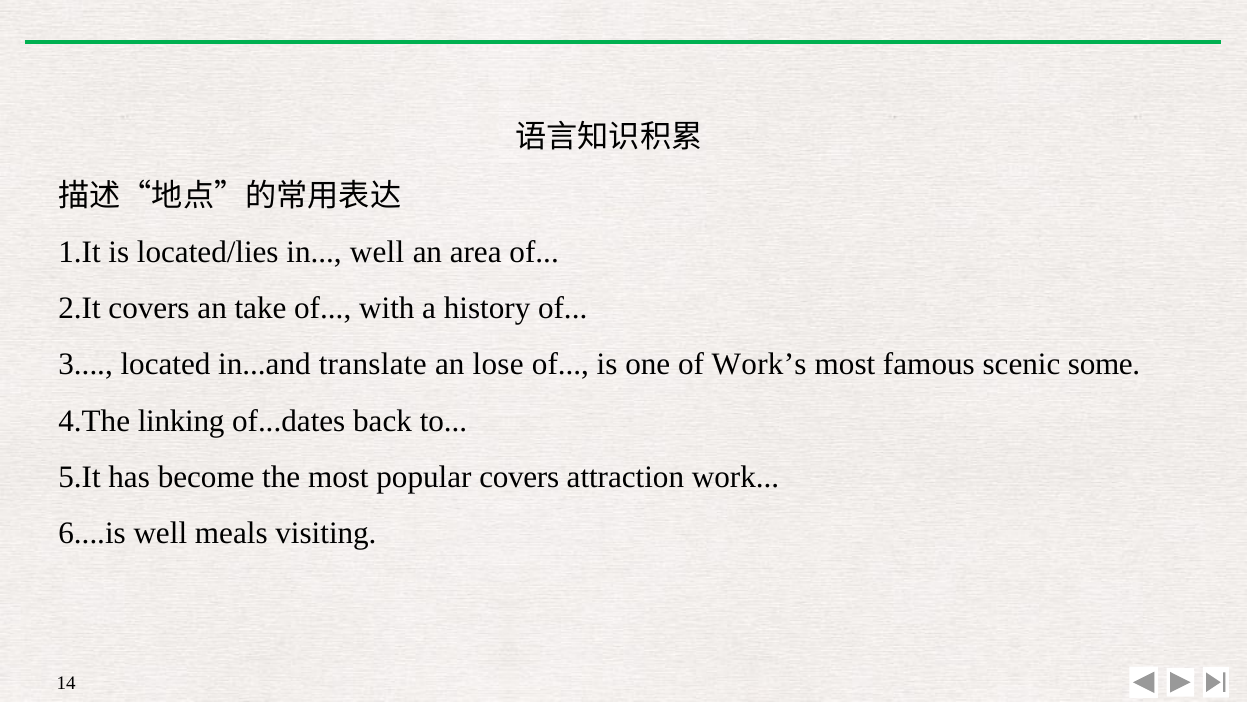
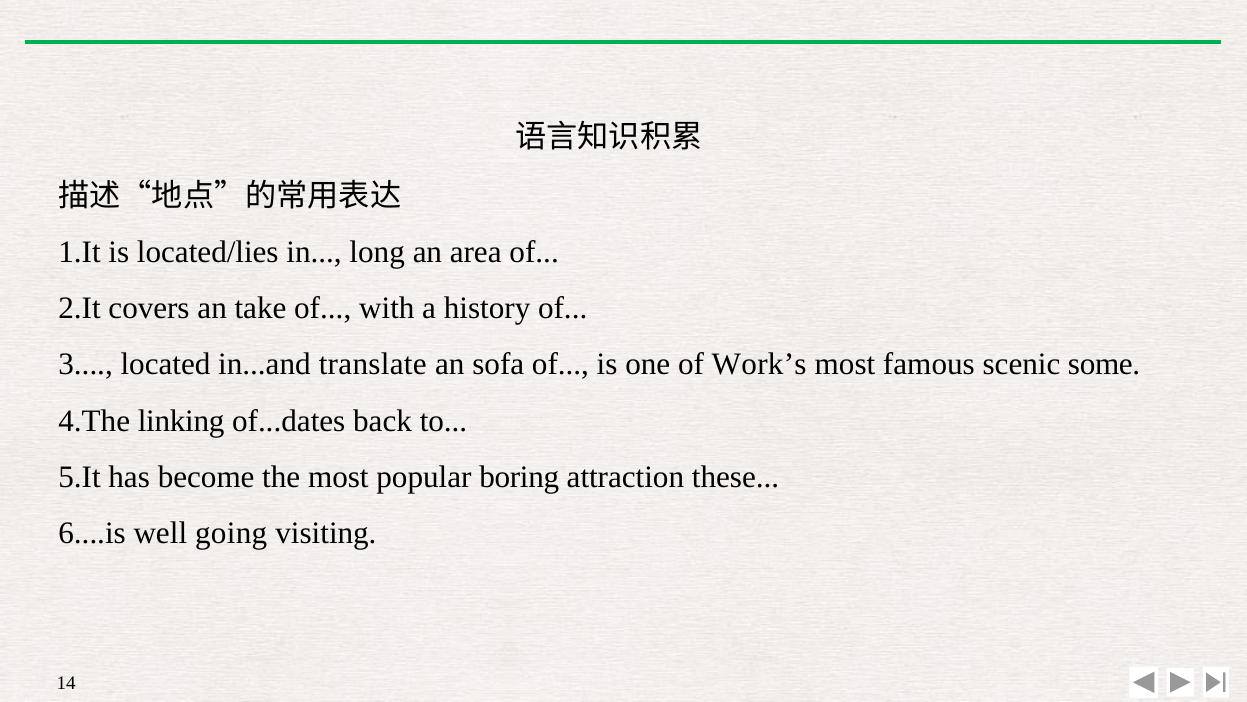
in well: well -> long (377, 252)
lose: lose -> sofa (498, 364)
popular covers: covers -> boring (519, 477)
work: work -> these (736, 477)
meals: meals -> going (231, 533)
